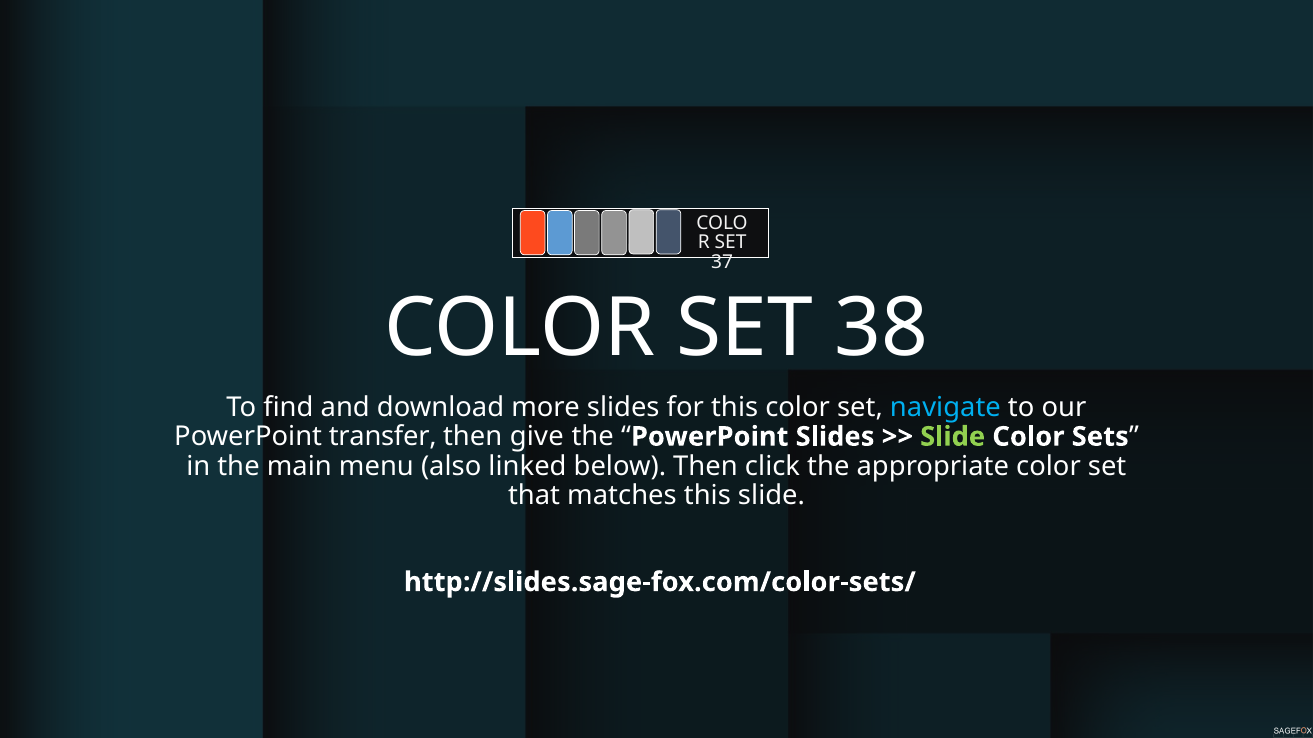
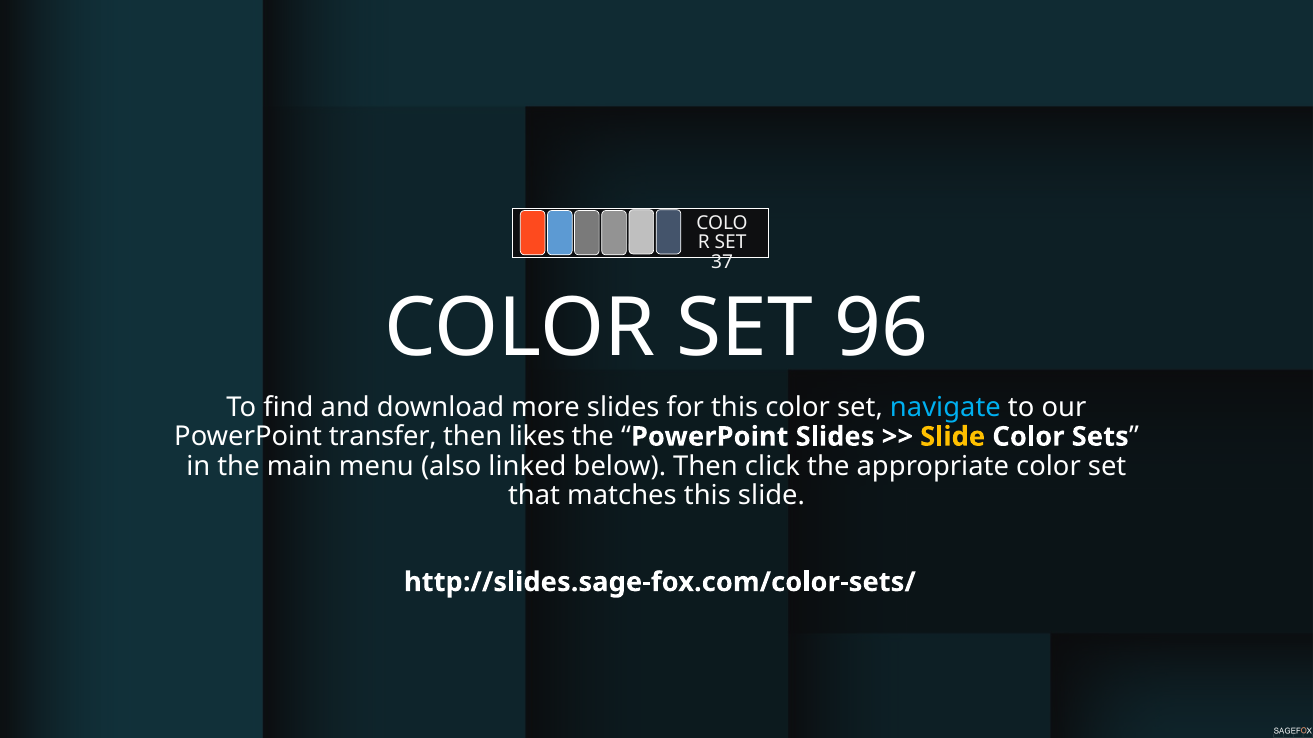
38: 38 -> 96 (881, 328)
give: give -> likes (537, 437)
Slide colour: light green -> yellow (953, 437)
